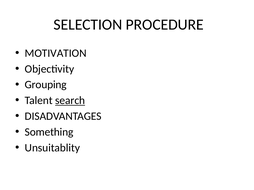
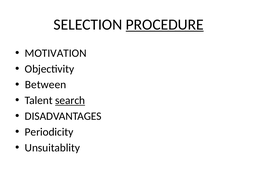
PROCEDURE underline: none -> present (165, 25)
Grouping: Grouping -> Between (46, 85)
Something: Something -> Periodicity (49, 132)
